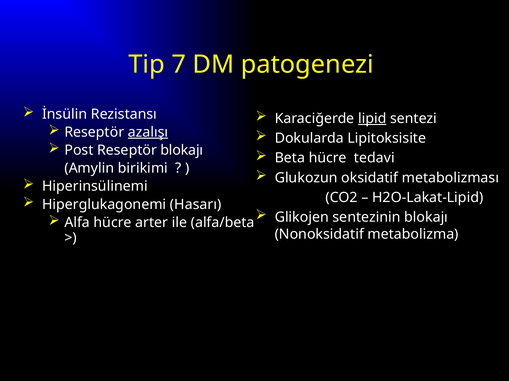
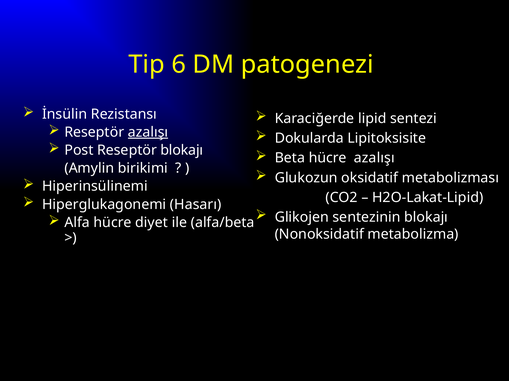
7: 7 -> 6 (179, 65)
lipid underline: present -> none (372, 119)
hücre tedavi: tedavi -> azalışı (374, 158)
arter: arter -> diyet (152, 223)
